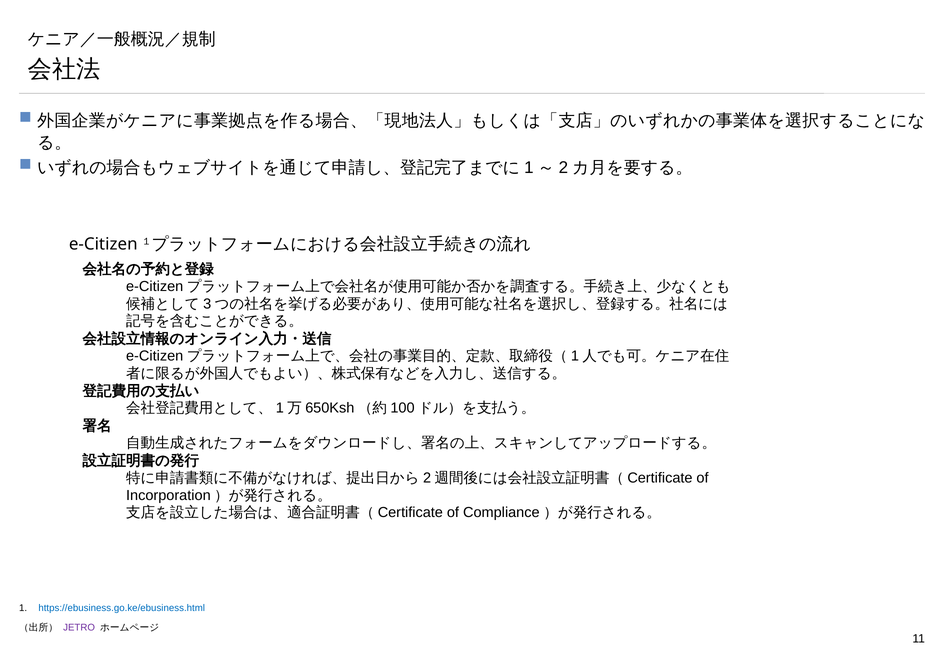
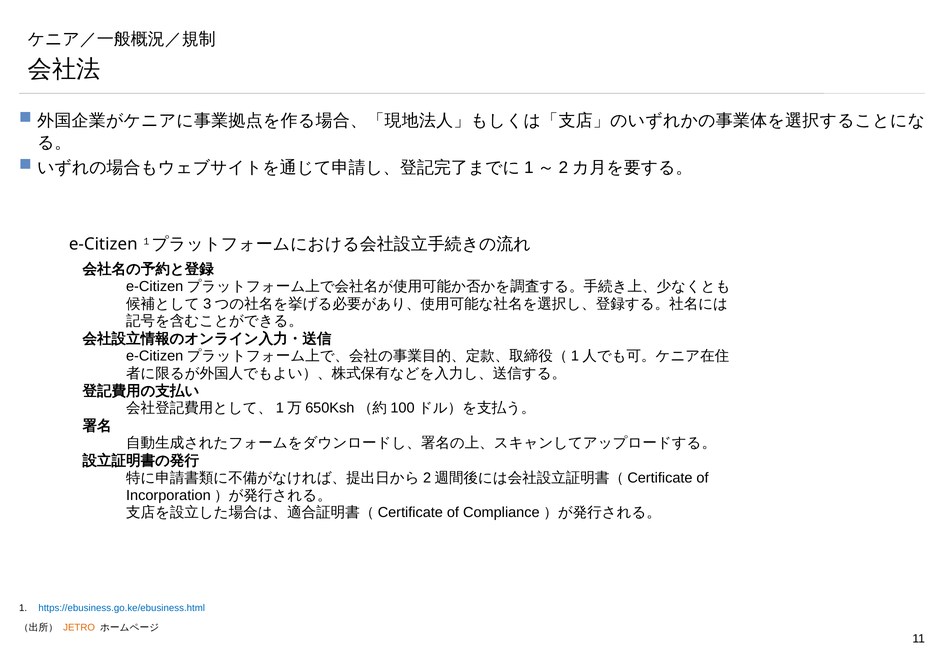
JETRO colour: purple -> orange (79, 628)
